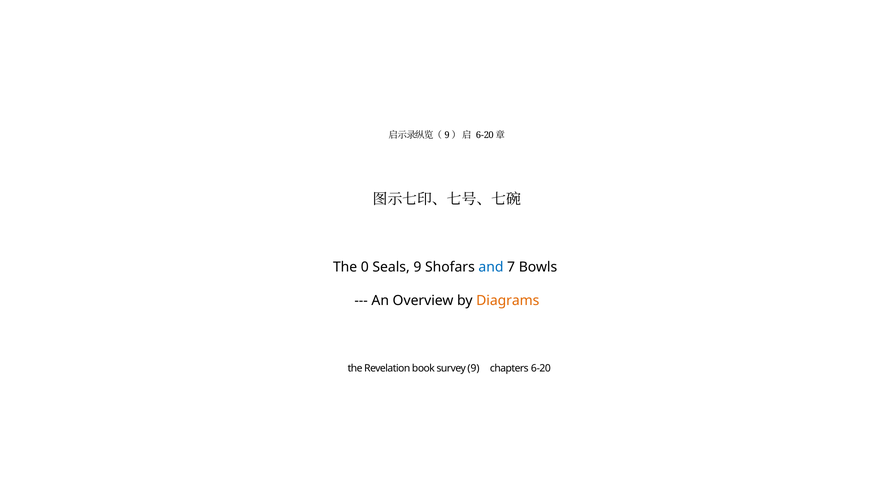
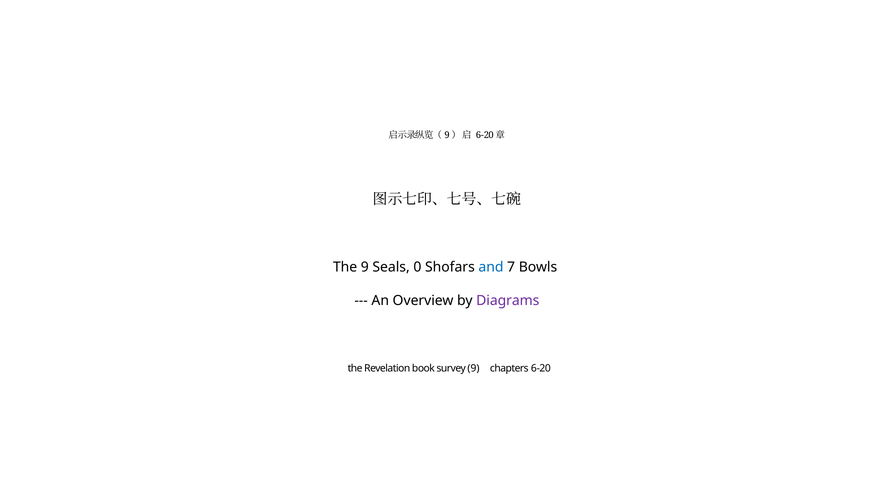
The 0: 0 -> 9 (365, 267)
Seals 9: 9 -> 0 (417, 267)
Diagrams colour: orange -> purple (508, 300)
